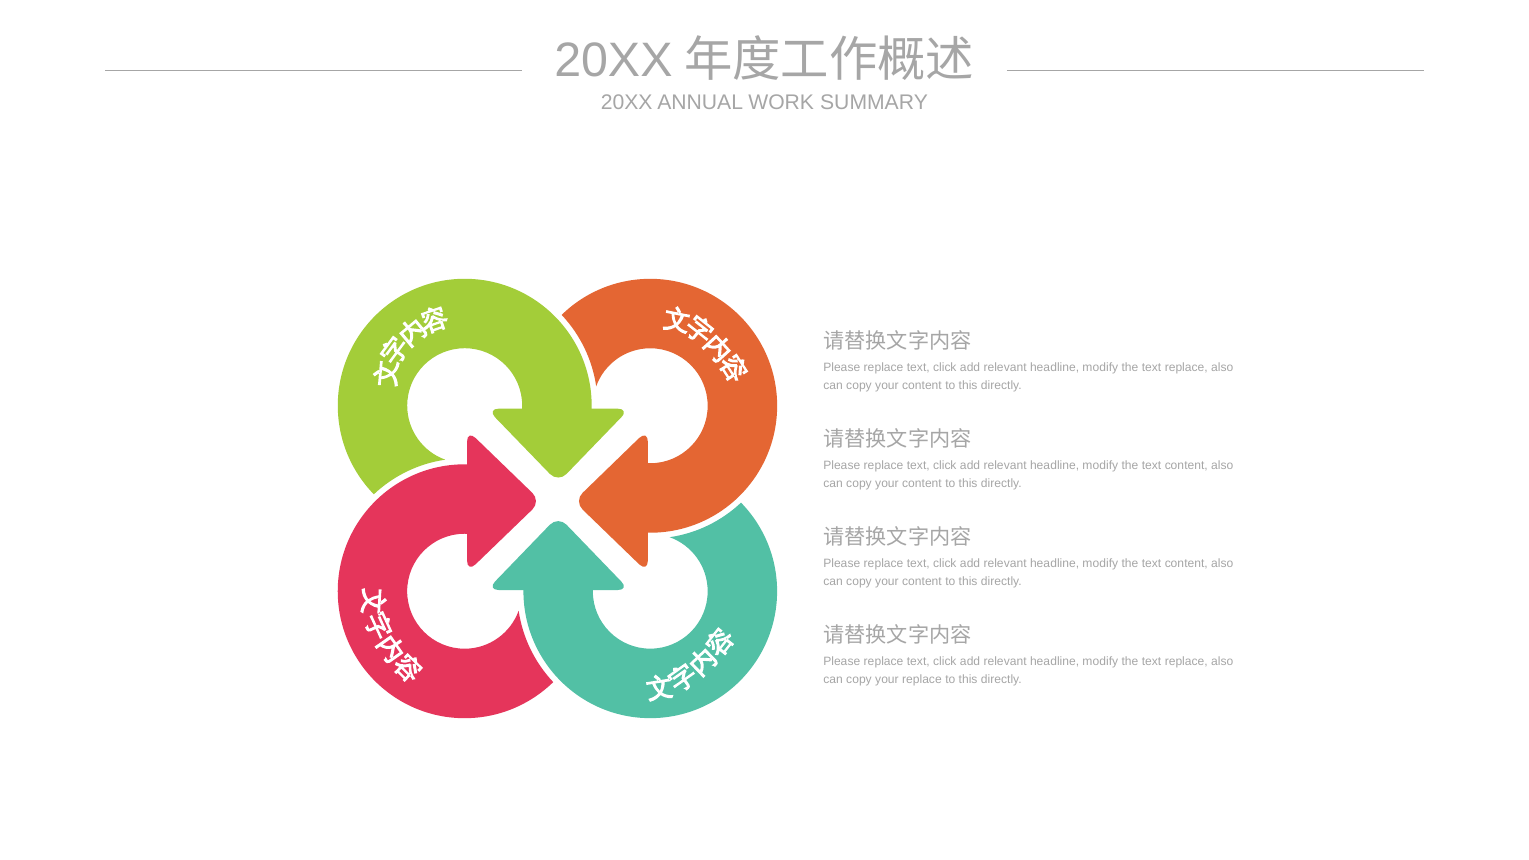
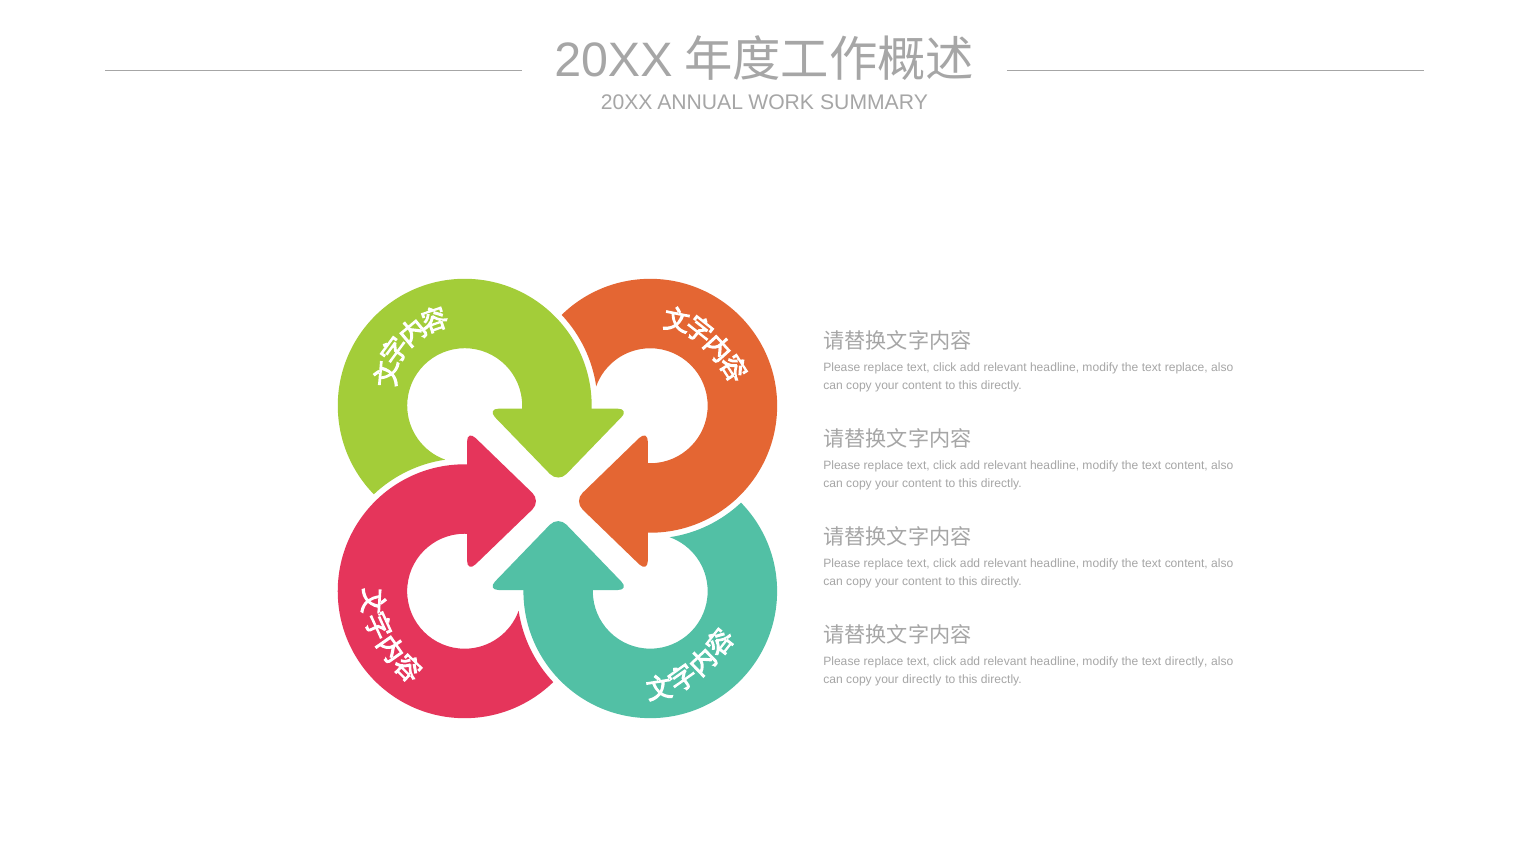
replace: replace -> directly (1186, 662)
your replace: replace -> directly (922, 679)
